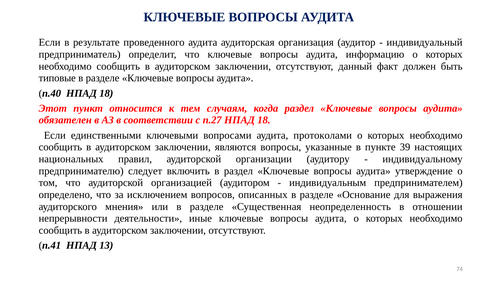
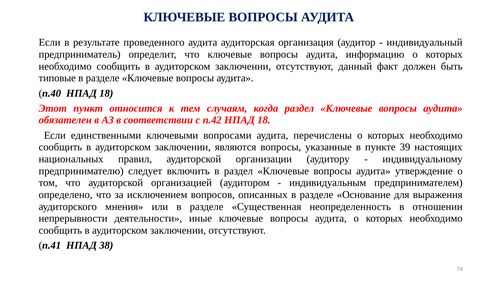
п.27: п.27 -> п.42 (212, 120)
протоколами: протоколами -> перечислены (323, 135)
13: 13 -> 38 (106, 245)
